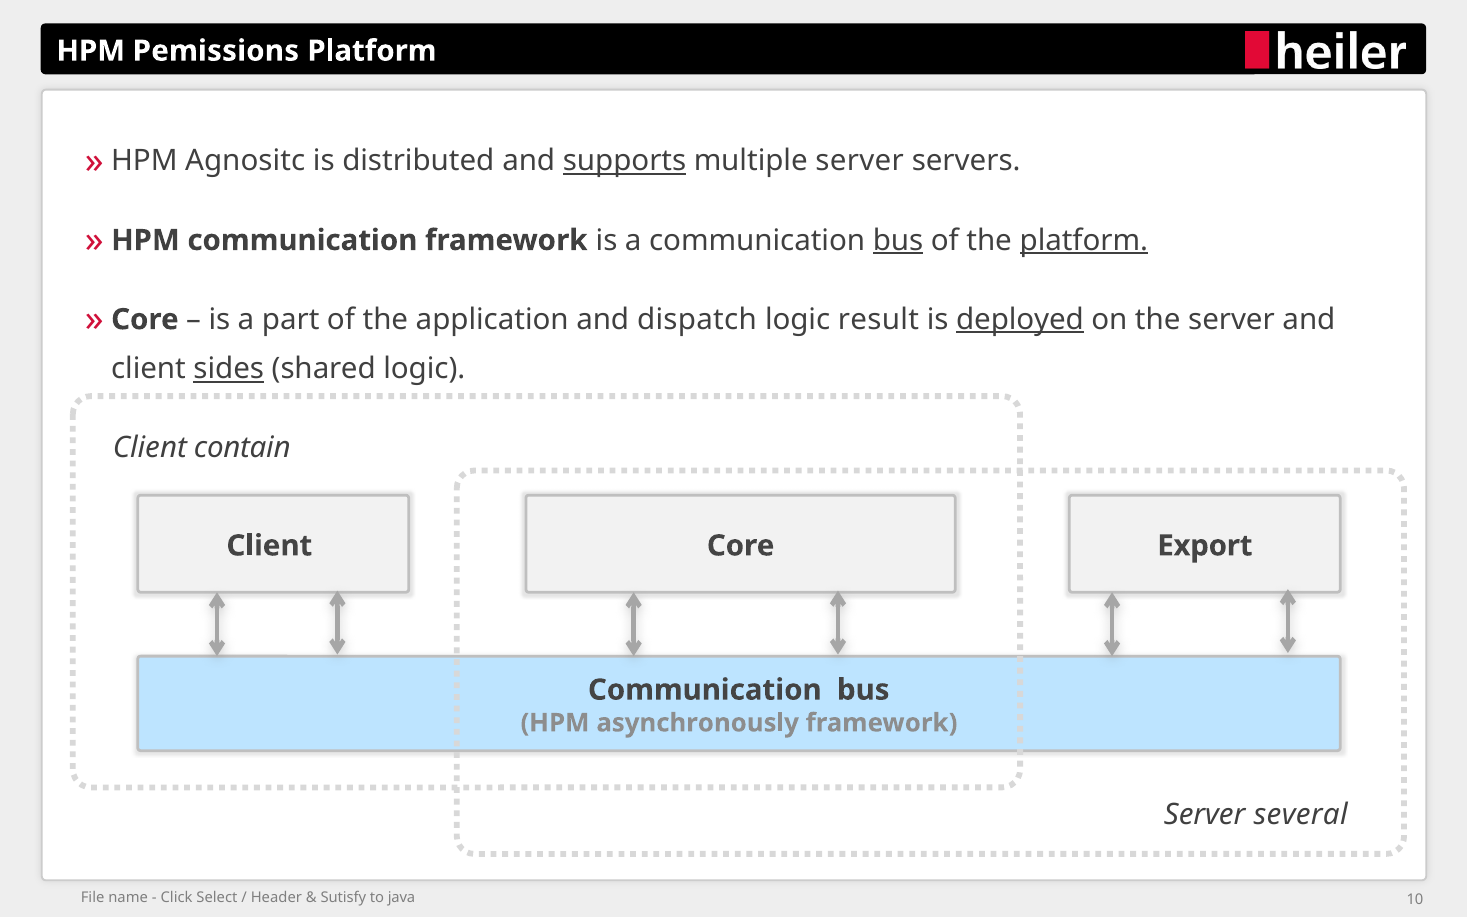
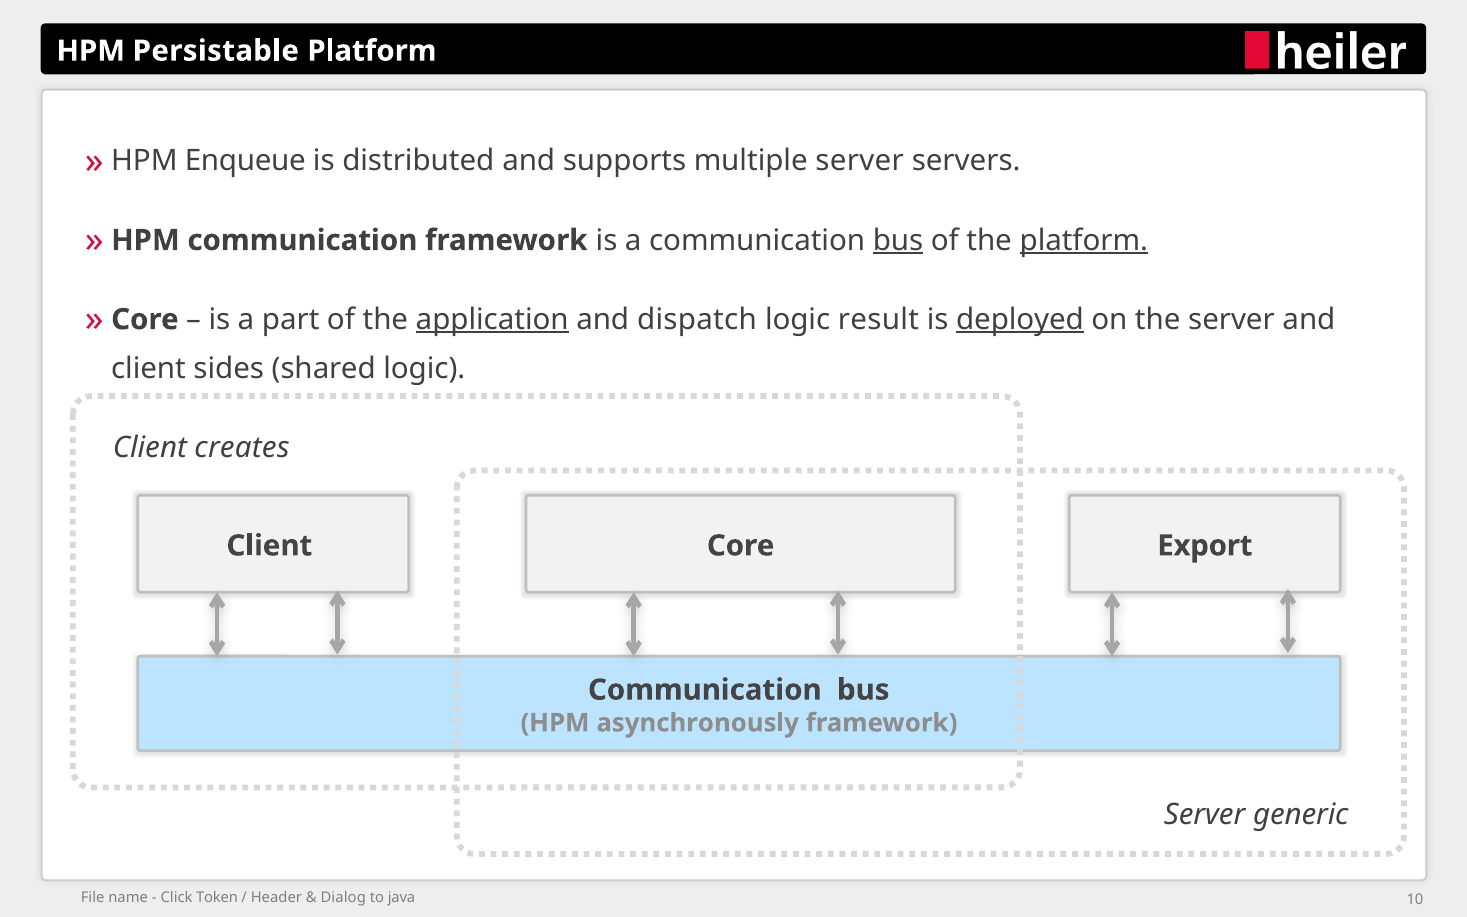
Pemissions: Pemissions -> Persistable (216, 51)
Agnositc: Agnositc -> Enqueue (245, 161)
supports underline: present -> none (625, 161)
application underline: none -> present (492, 319)
sides underline: present -> none (229, 369)
contain: contain -> creates (242, 448)
several: several -> generic (1301, 815)
Select: Select -> Token (217, 898)
Sutisfy: Sutisfy -> Dialog (343, 898)
